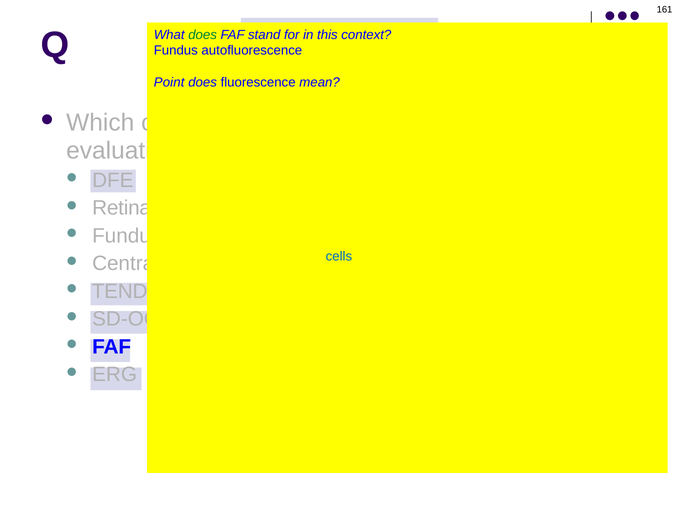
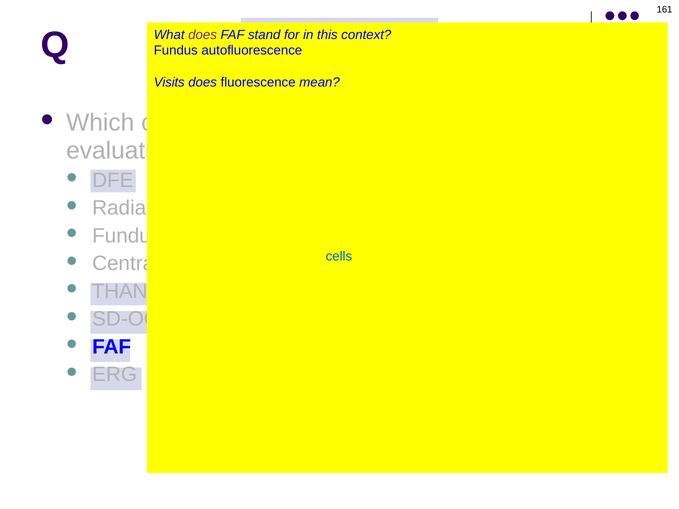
does colour: green -> purple (203, 35)
Point: Point -> Visits (169, 82)
Retina: Retina -> Radial (121, 208)
TEND: TEND -> THAN (120, 292)
